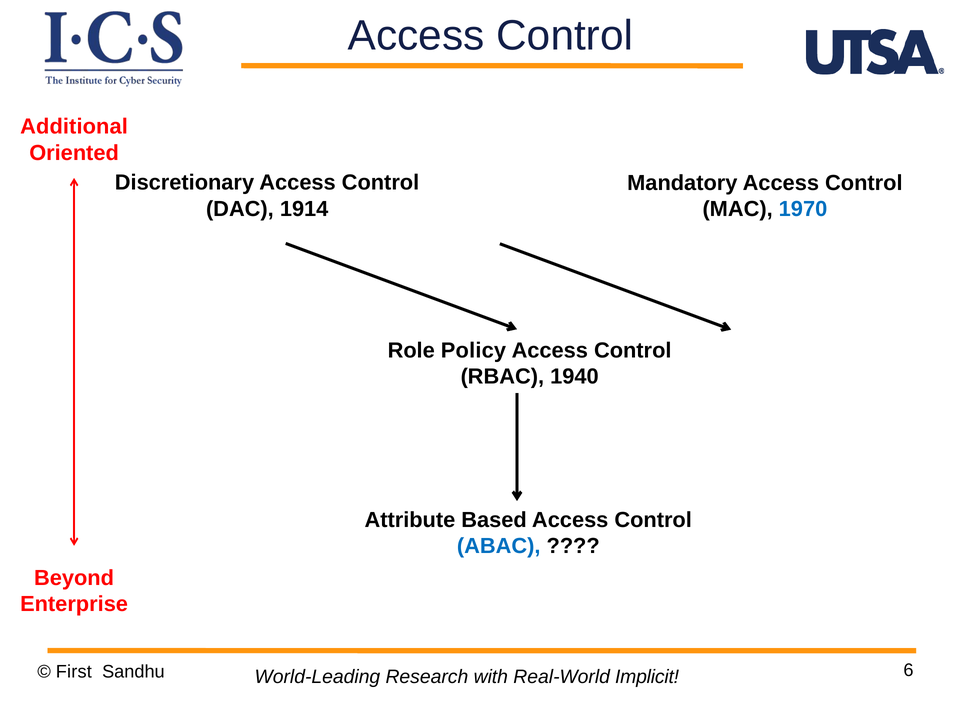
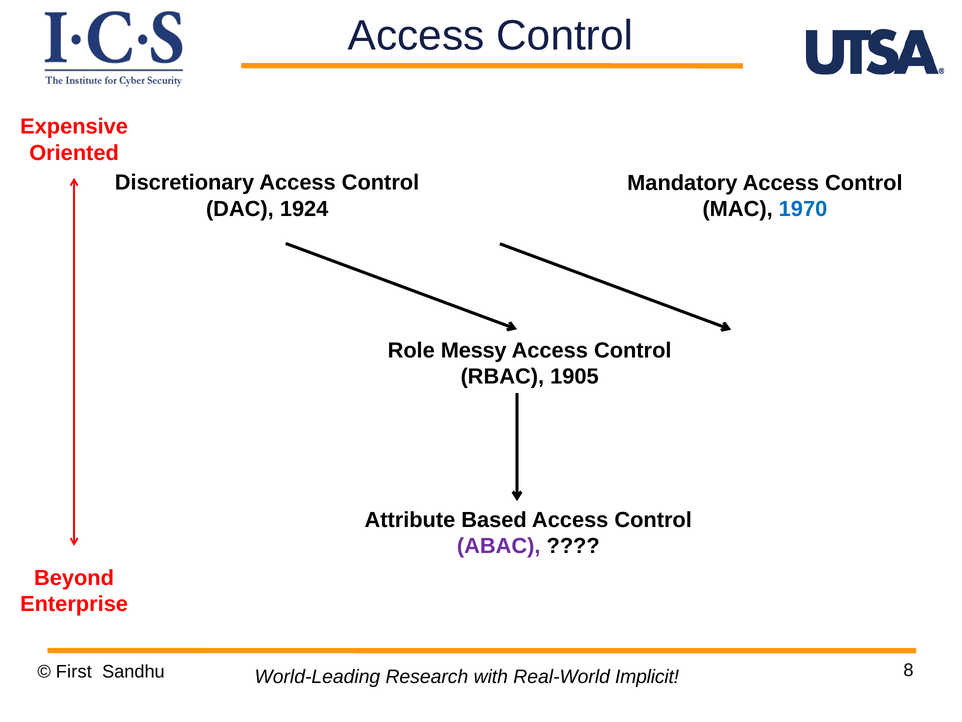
Additional: Additional -> Expensive (74, 127)
1914: 1914 -> 1924 (304, 209)
Policy: Policy -> Messy (474, 350)
1940: 1940 -> 1905 (574, 376)
ABAC colour: blue -> purple (499, 546)
6: 6 -> 8 (909, 670)
